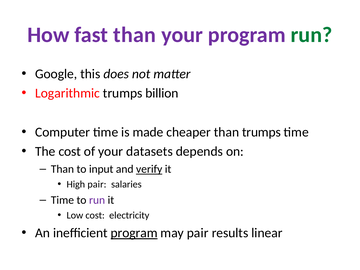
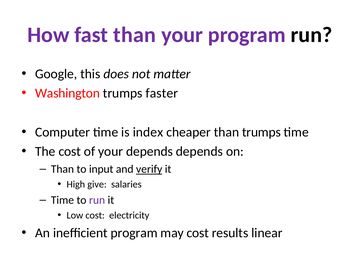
run colour: green -> black (311, 35)
Logarithmic: Logarithmic -> Washington (68, 93)
billion: billion -> faster (162, 93)
made: made -> index (148, 132)
your datasets: datasets -> depends (150, 152)
High pair: pair -> give (97, 184)
program underline: present -> none (134, 233)
may pair: pair -> cost (198, 233)
